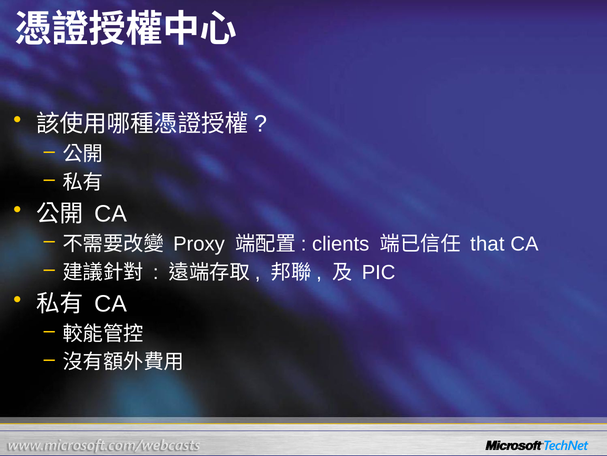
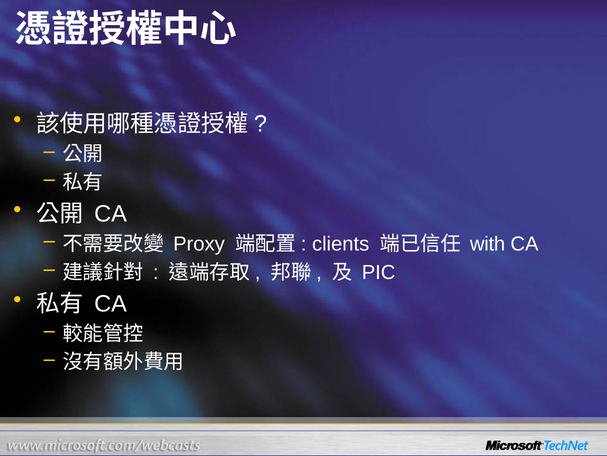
that: that -> with (488, 244)
